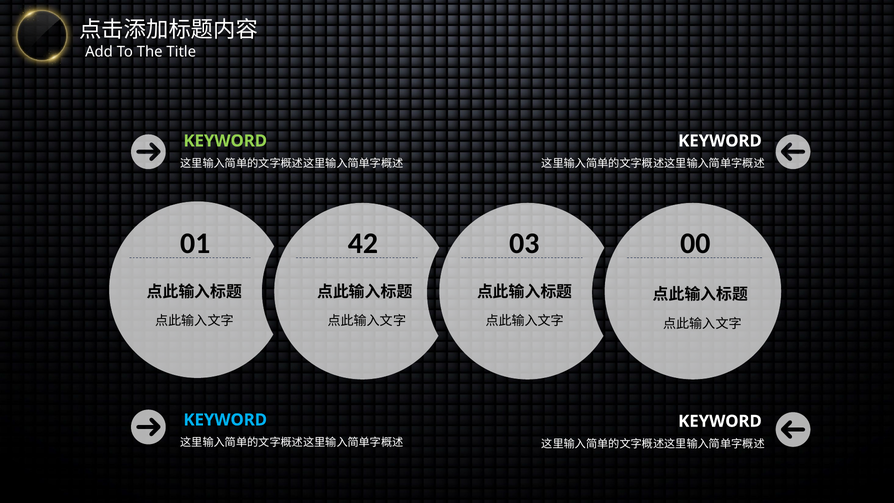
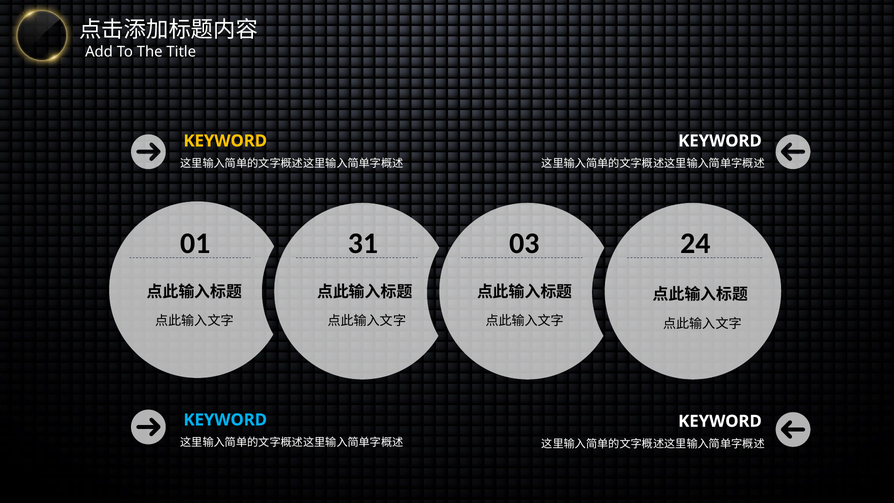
KEYWORD colour: light green -> yellow (225, 141)
42: 42 -> 31 (363, 244)
00: 00 -> 24 (695, 244)
